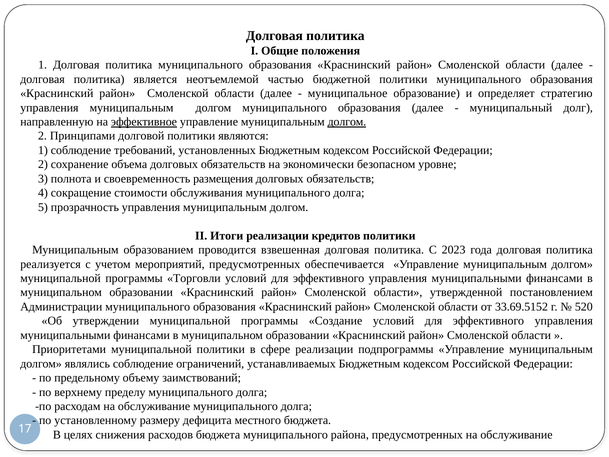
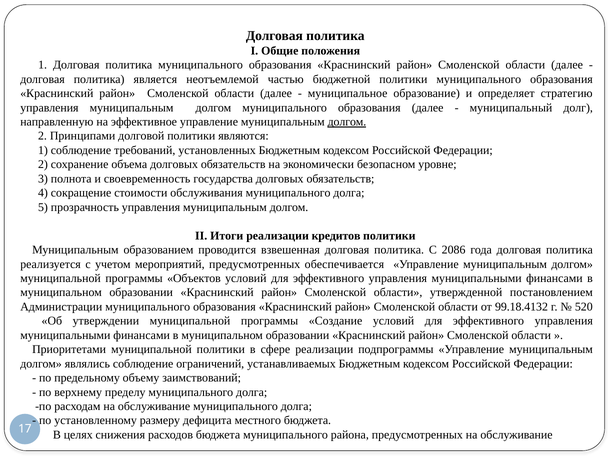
эффективное underline: present -> none (144, 122)
размещения: размещения -> государства (223, 179)
2023: 2023 -> 2086 (454, 250)
Торговли: Торговли -> Объектов (194, 278)
33.69.5152: 33.69.5152 -> 99.18.4132 (521, 307)
